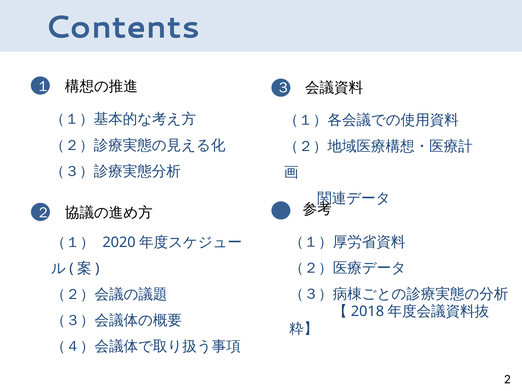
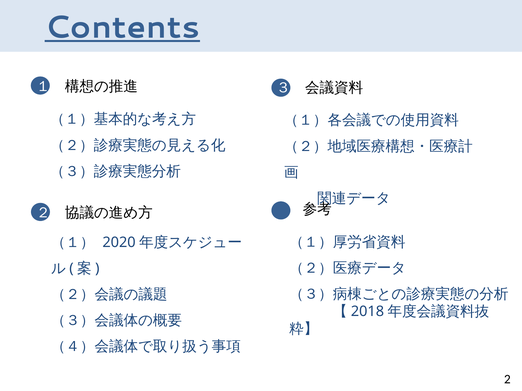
Contents underline: none -> present (122, 27)
